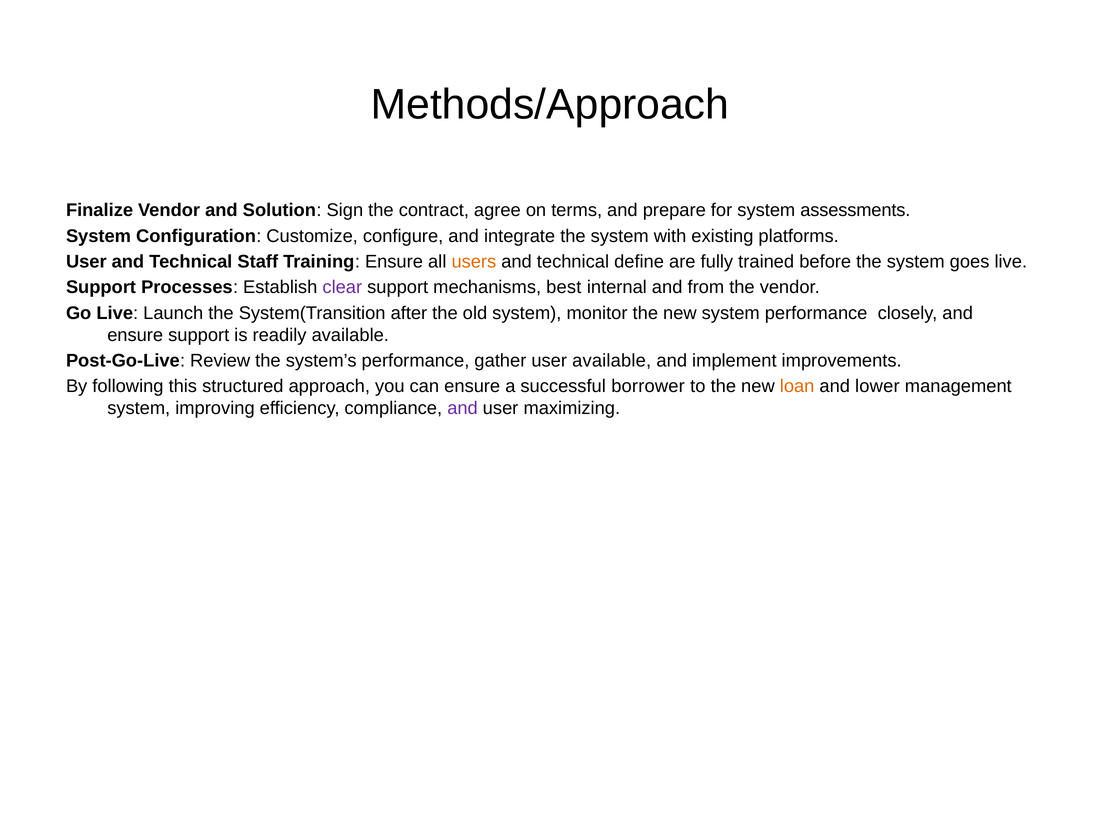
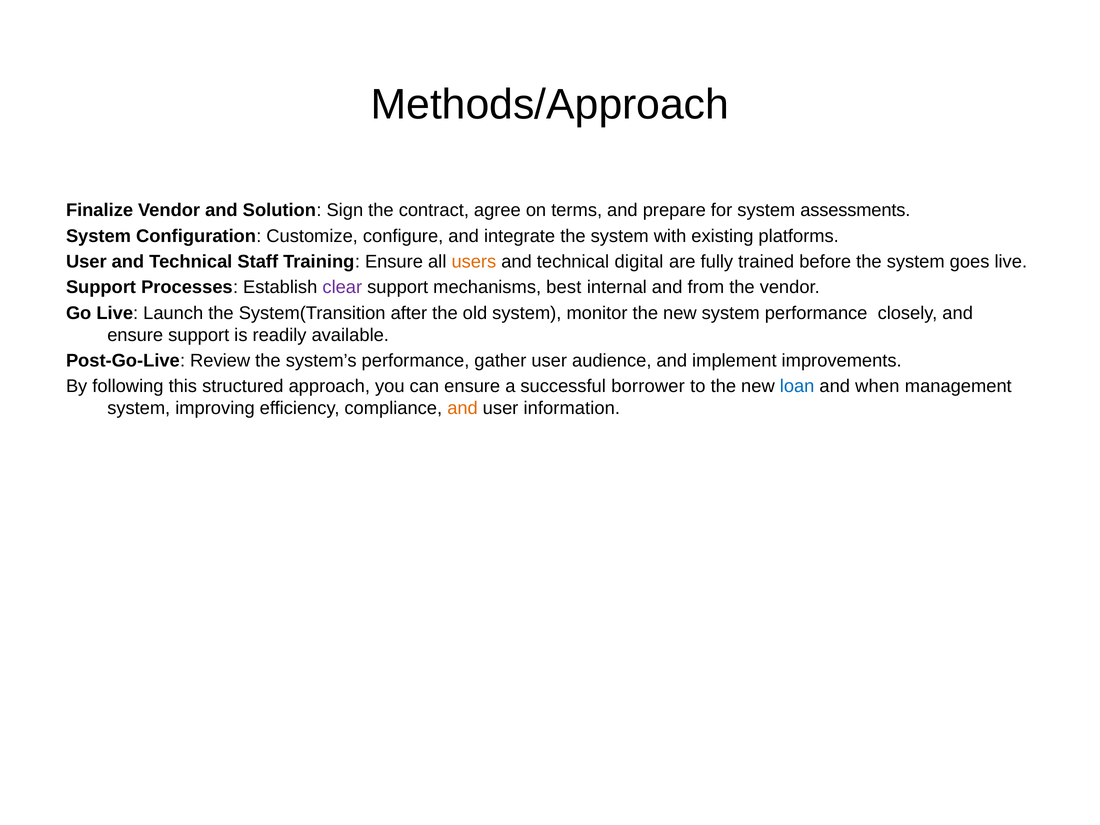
define: define -> digital (639, 262)
user available: available -> audience (612, 361)
loan colour: orange -> blue (797, 386)
lower: lower -> when (877, 386)
and colour: purple -> orange (463, 408)
maximizing: maximizing -> information (572, 408)
